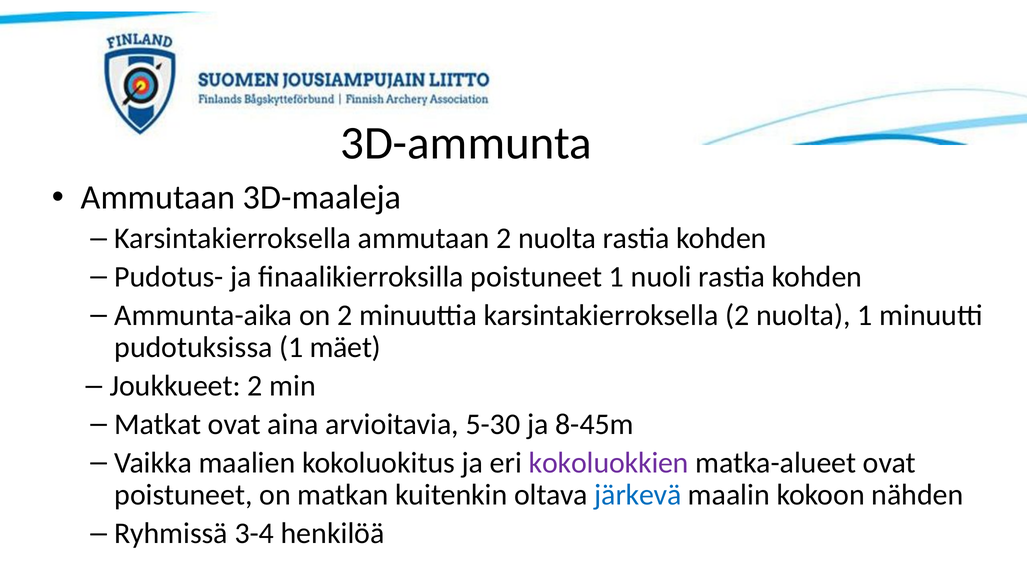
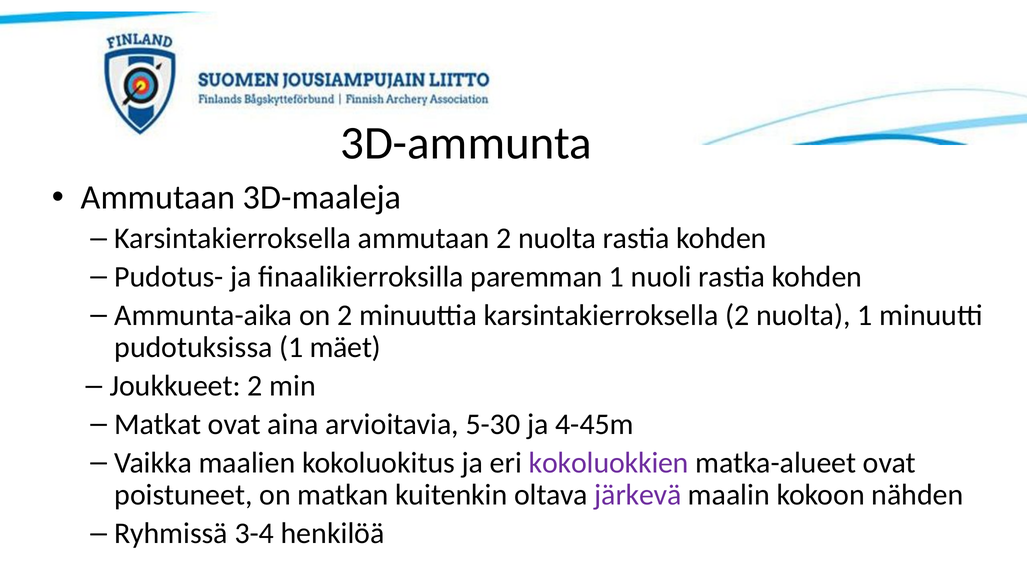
finaalikierroksilla poistuneet: poistuneet -> paremman (536, 277)
8-45m: 8-45m -> 4-45m (595, 424)
järkevä colour: blue -> purple (638, 495)
